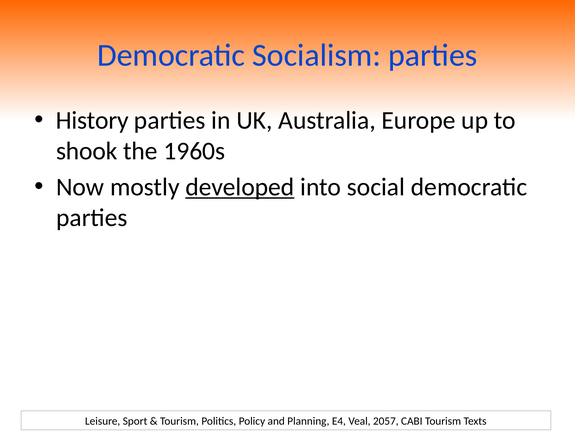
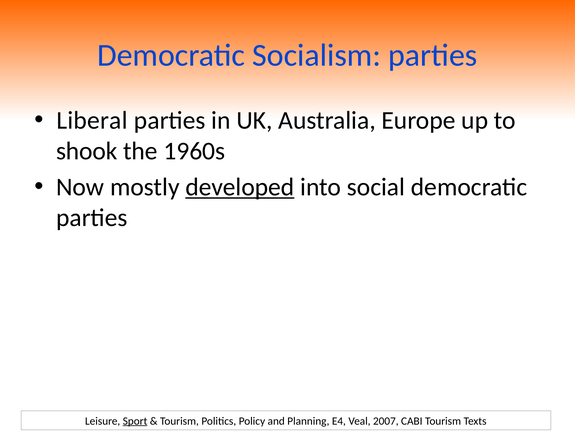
History: History -> Liberal (92, 121)
Sport underline: none -> present (135, 421)
2057: 2057 -> 2007 (386, 421)
